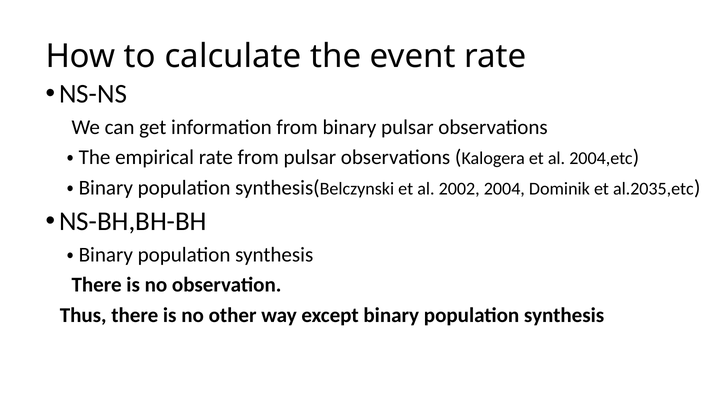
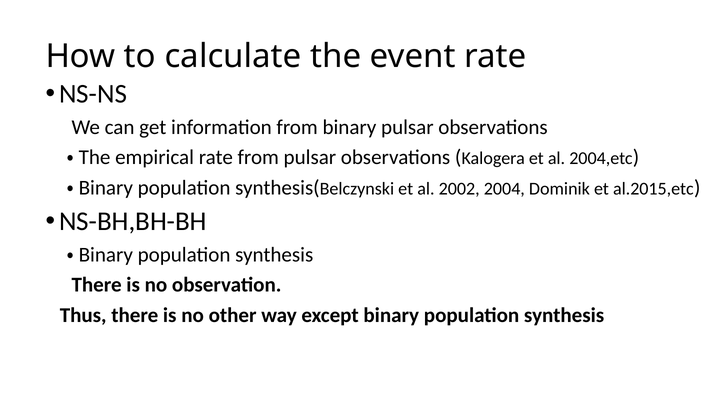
al.2035,etc: al.2035,etc -> al.2015,etc (653, 189)
